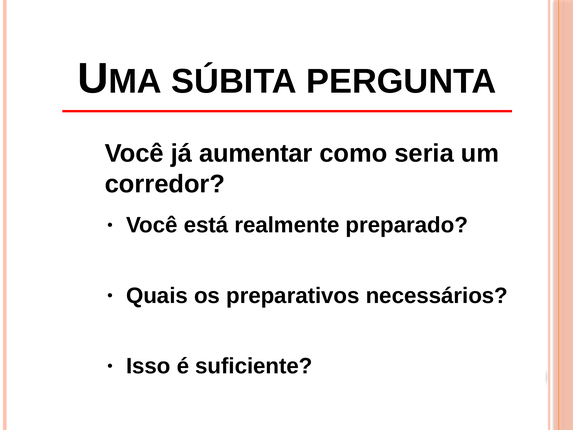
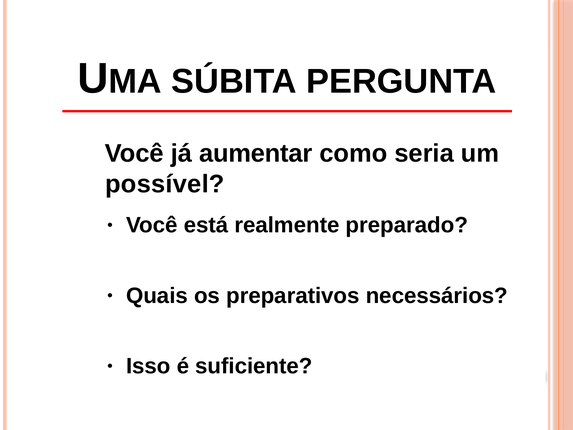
corredor: corredor -> possível (165, 184)
